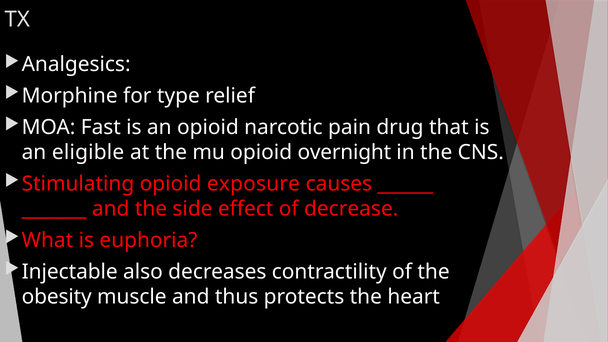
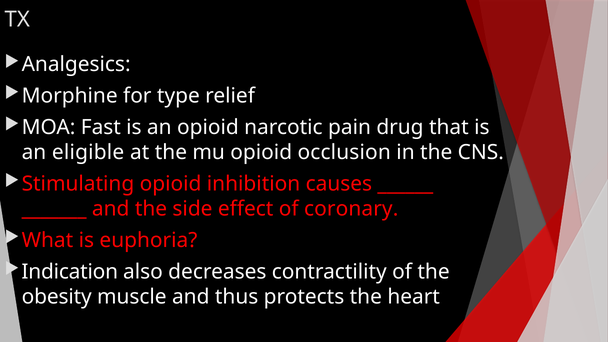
overnight: overnight -> occlusion (344, 152)
exposure: exposure -> inhibition (254, 184)
decrease: decrease -> coronary (351, 209)
Injectable: Injectable -> Indication (70, 272)
